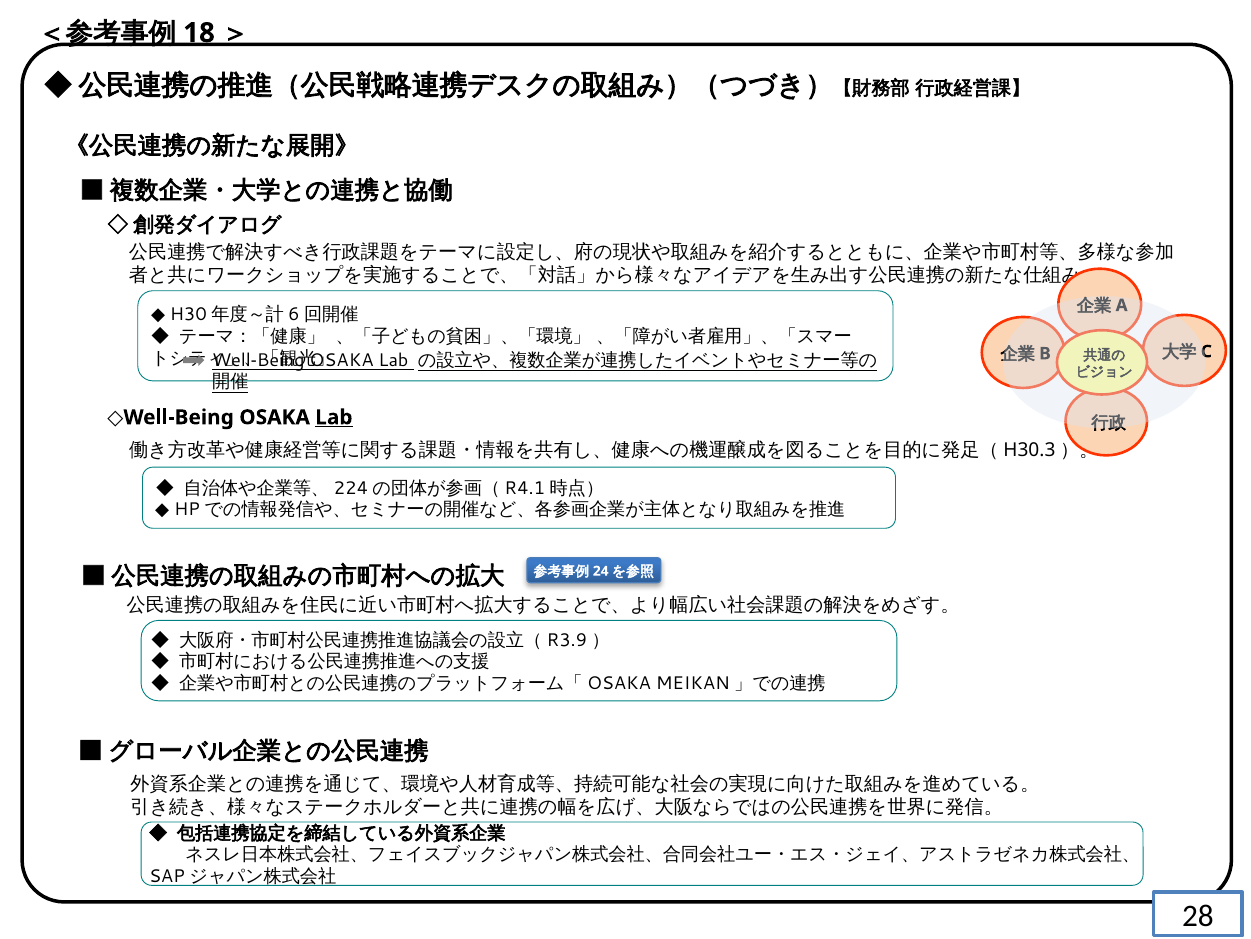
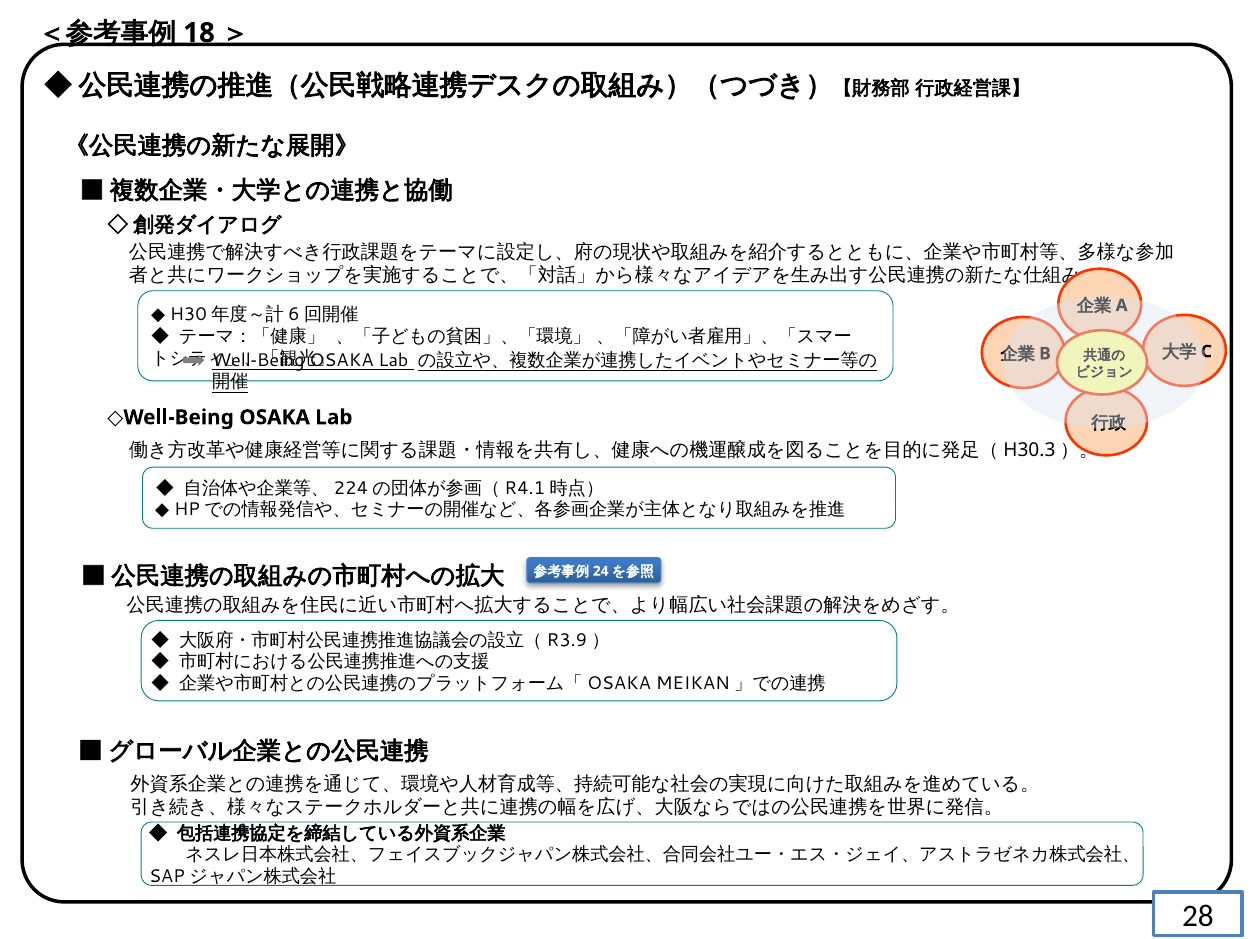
Lab underline: present -> none (334, 417)
